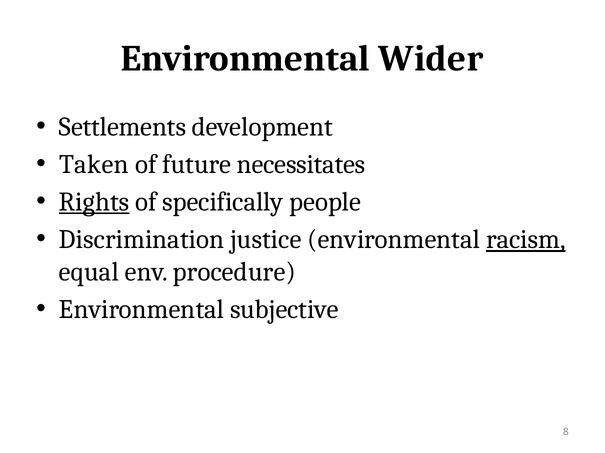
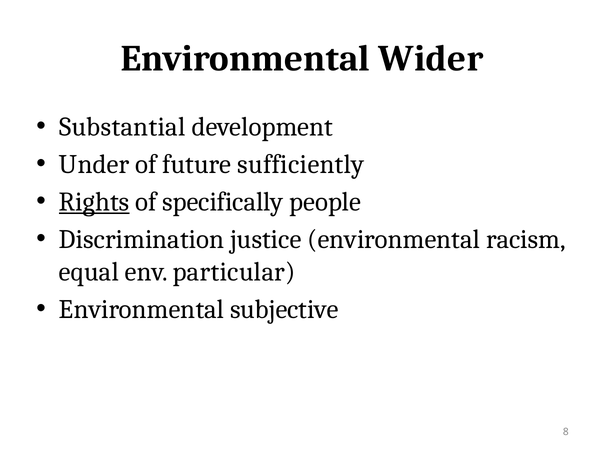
Settlements: Settlements -> Substantial (122, 127)
Taken: Taken -> Under (94, 165)
necessitates: necessitates -> sufficiently (301, 165)
racism underline: present -> none (526, 240)
procedure: procedure -> particular (234, 272)
